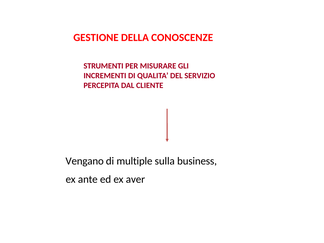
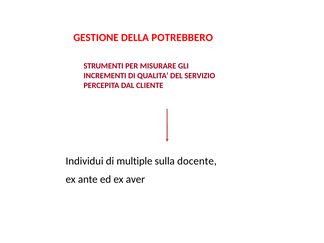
CONOSCENZE: CONOSCENZE -> POTREBBERO (182, 38)
Vengano: Vengano -> Individui (85, 161)
business: business -> docente (197, 161)
